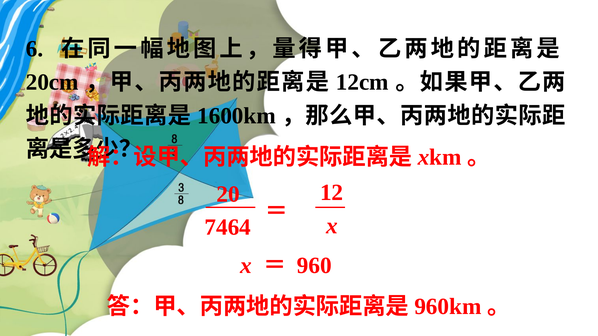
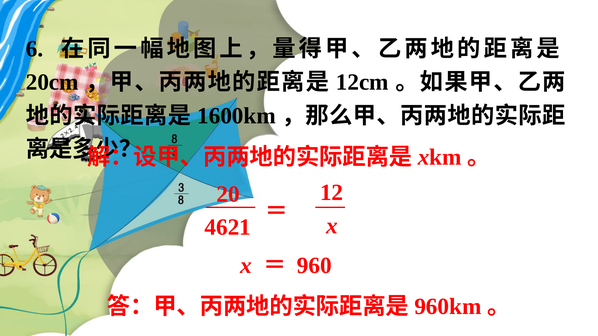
7464: 7464 -> 4621 (228, 227)
